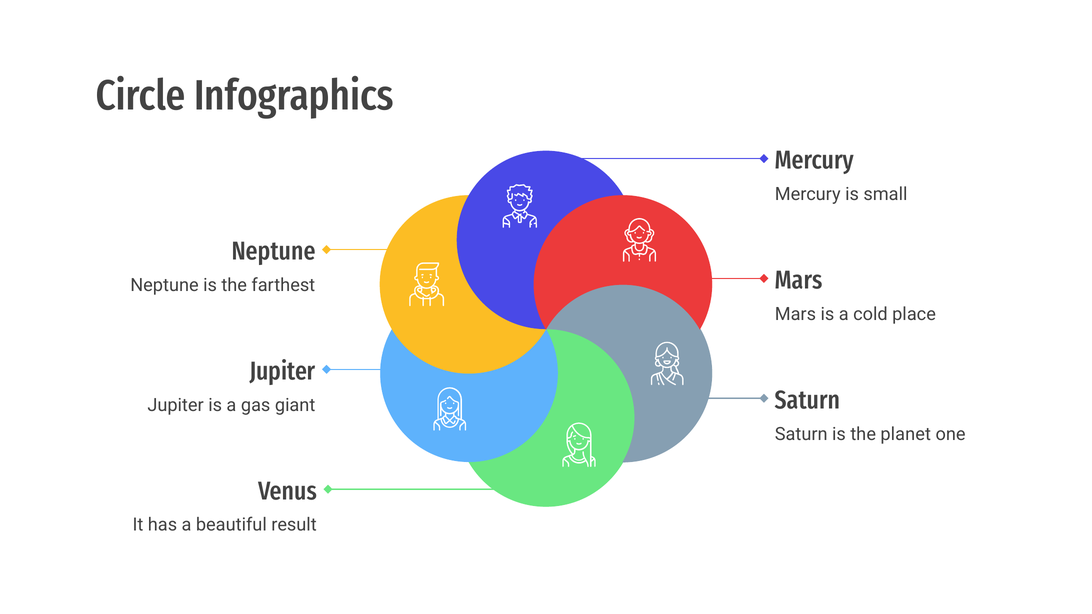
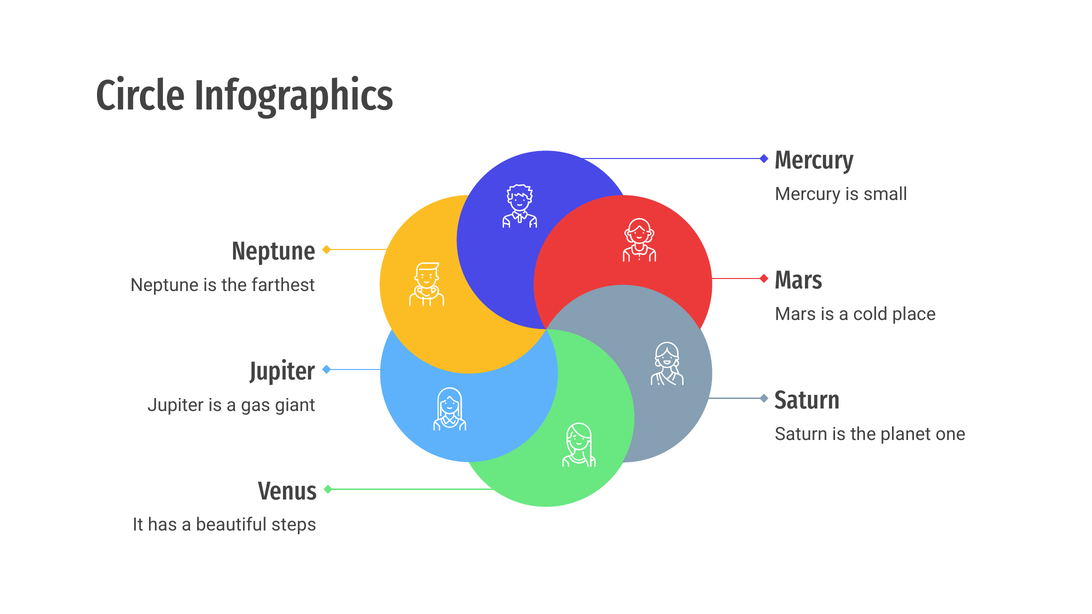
result: result -> steps (294, 525)
